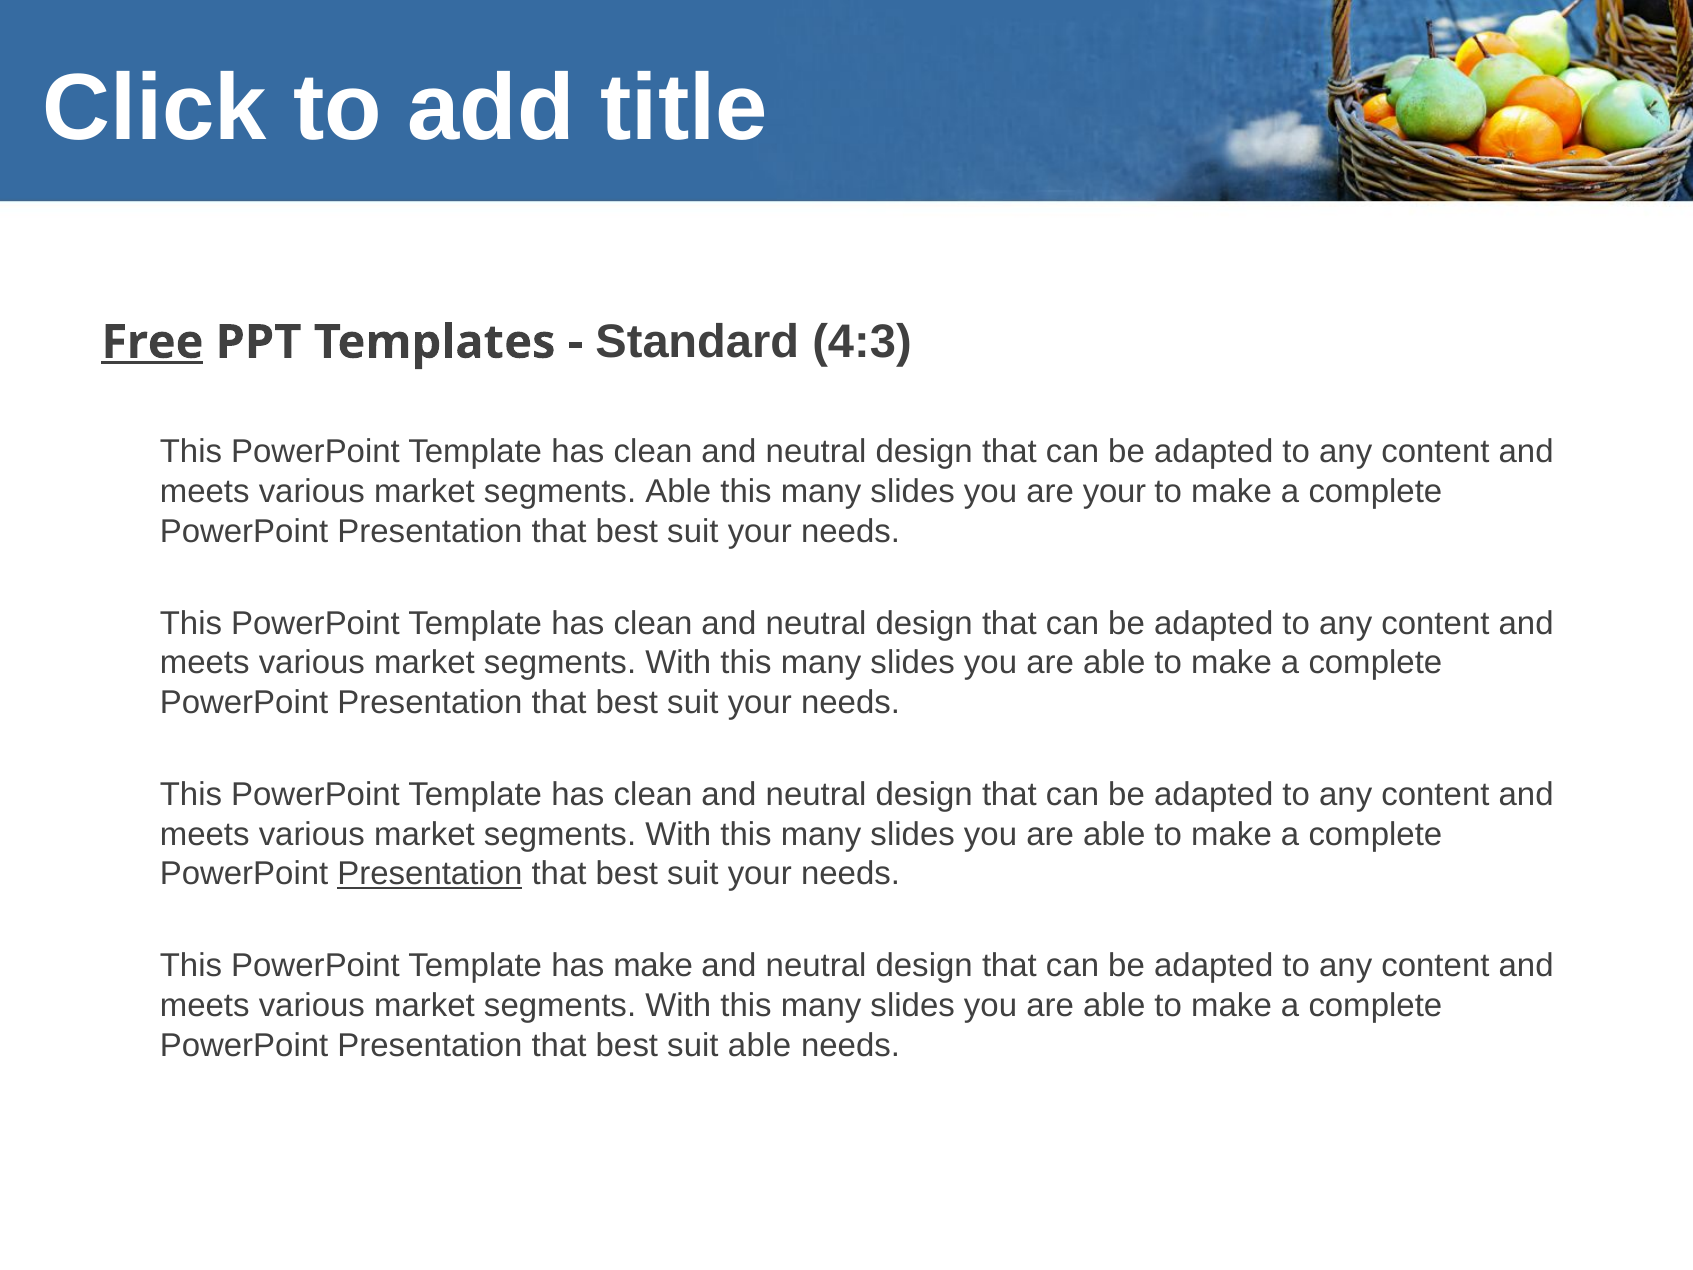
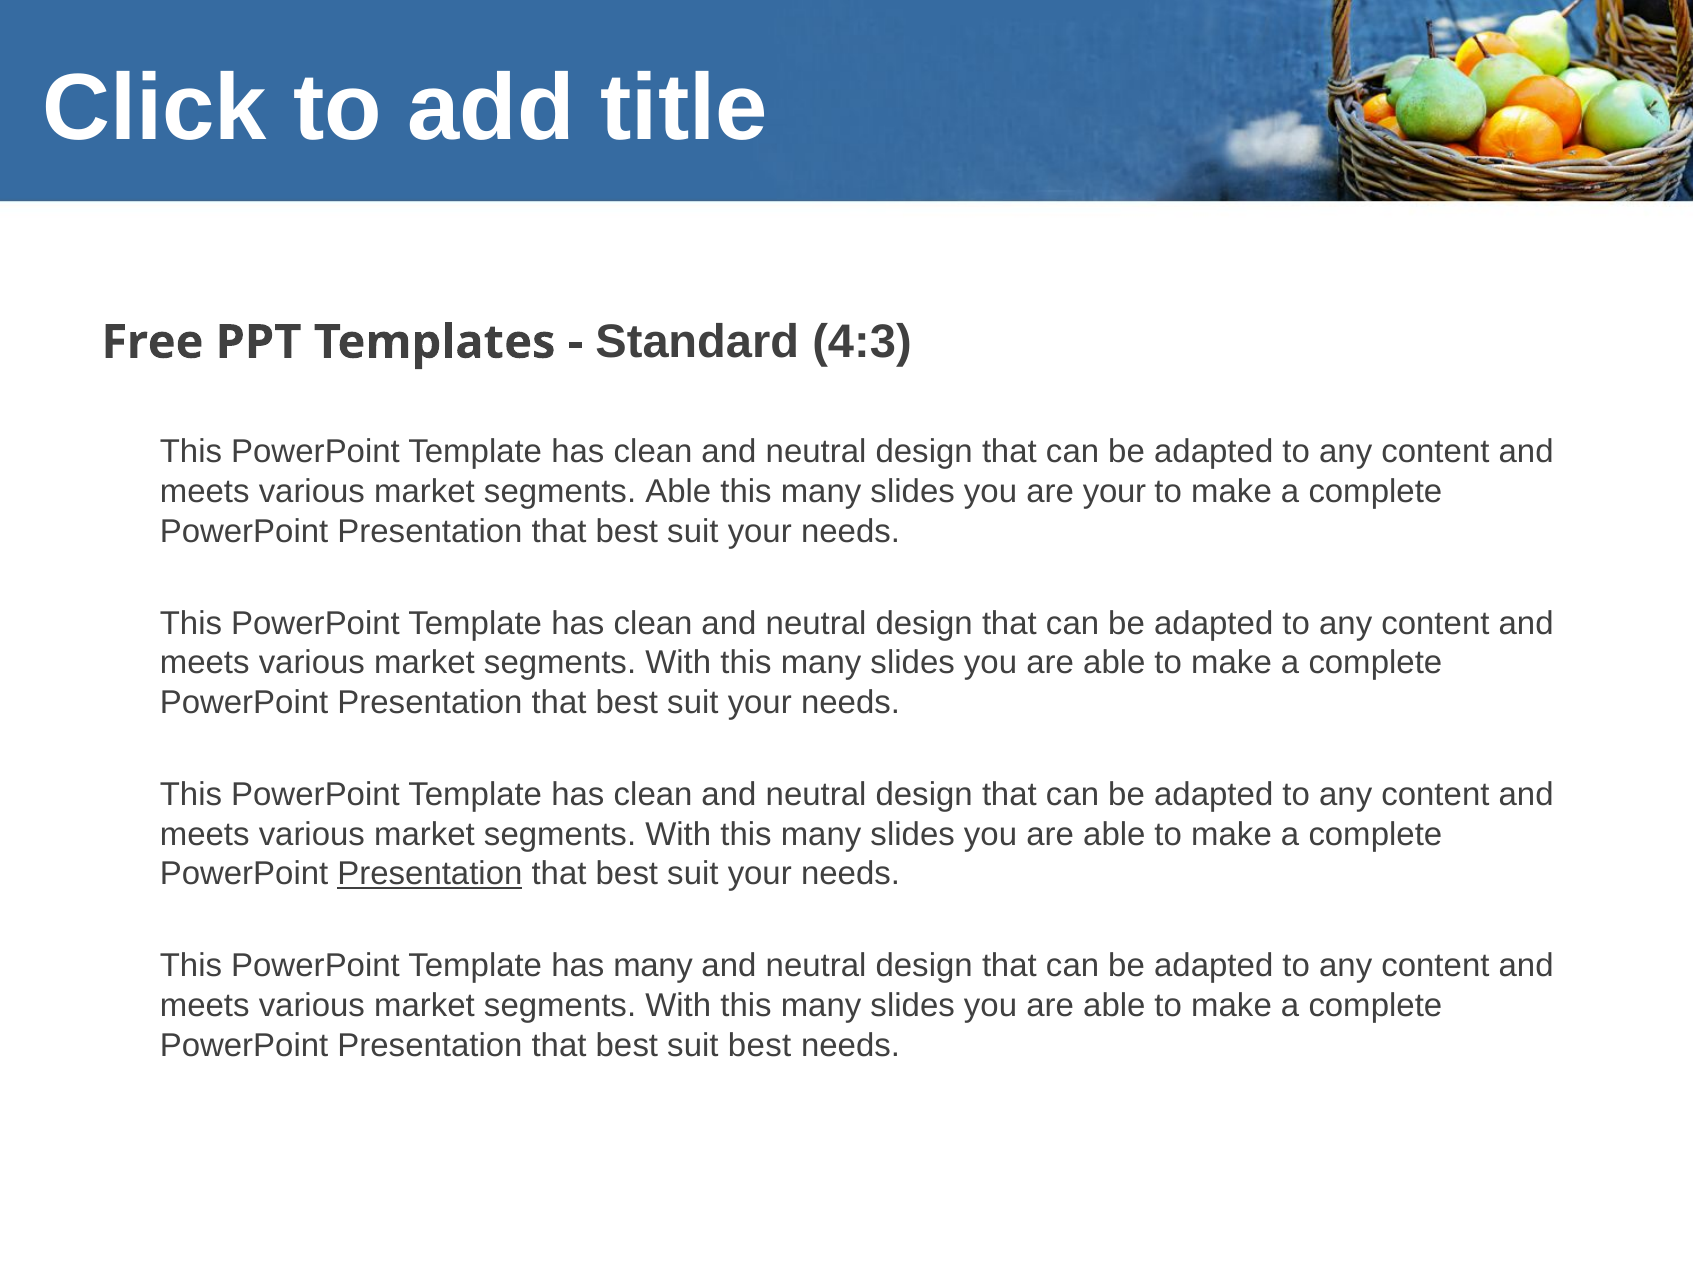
Free underline: present -> none (152, 342)
has make: make -> many (653, 966)
suit able: able -> best (760, 1045)
